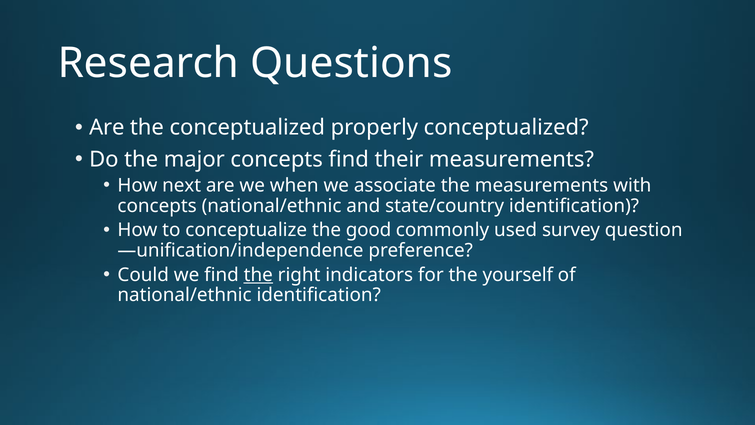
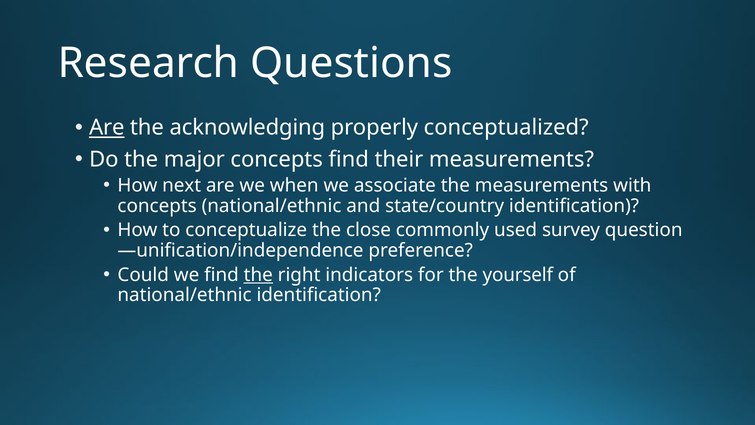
Are underline: none -> present (107, 128)
the conceptualized: conceptualized -> acknowledging (247, 128)
good: good -> close (368, 230)
